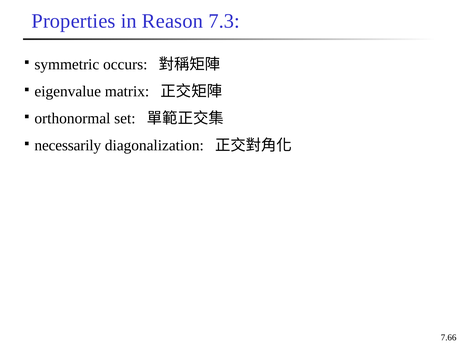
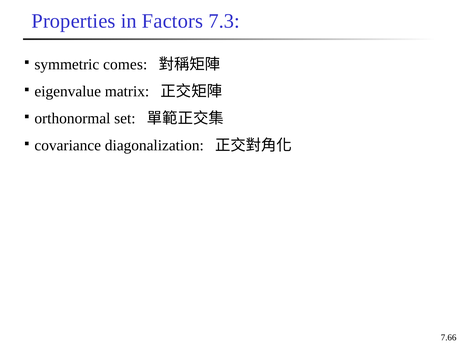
Reason: Reason -> Factors (173, 21)
occurs: occurs -> comes (125, 64)
necessarily: necessarily -> covariance (68, 145)
